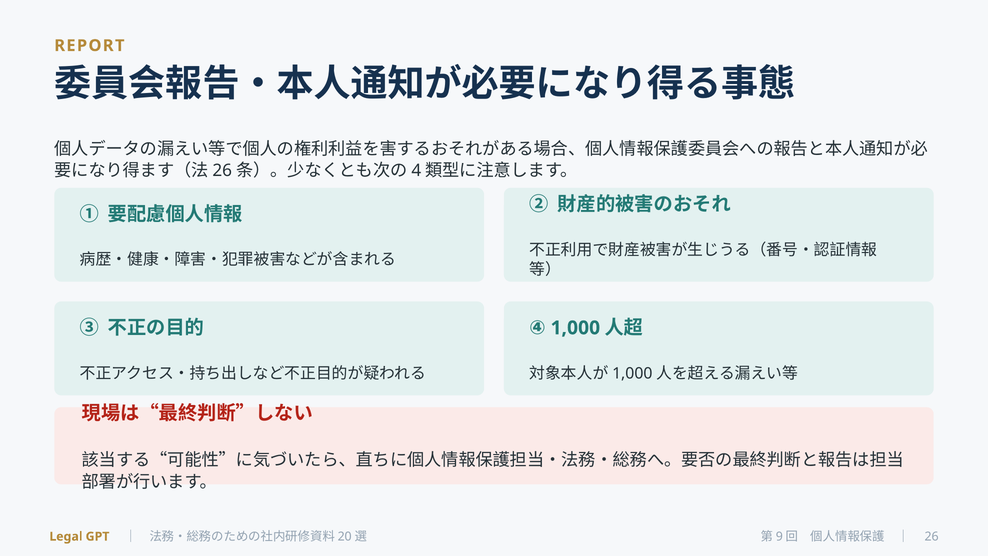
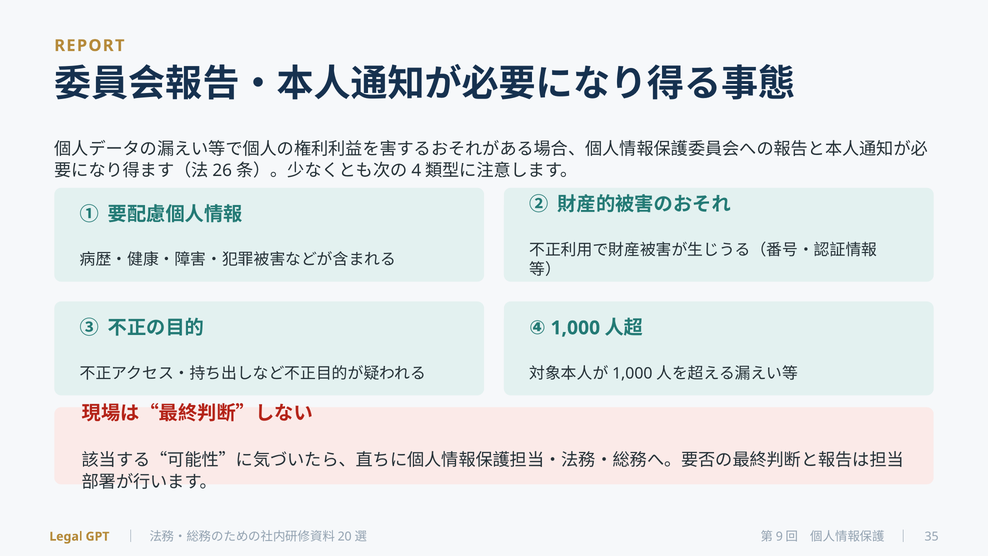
26: 26 -> 35 (932, 536)
